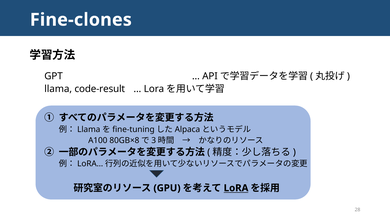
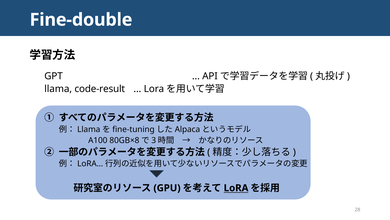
Fine-clones: Fine-clones -> Fine-double (81, 20)
